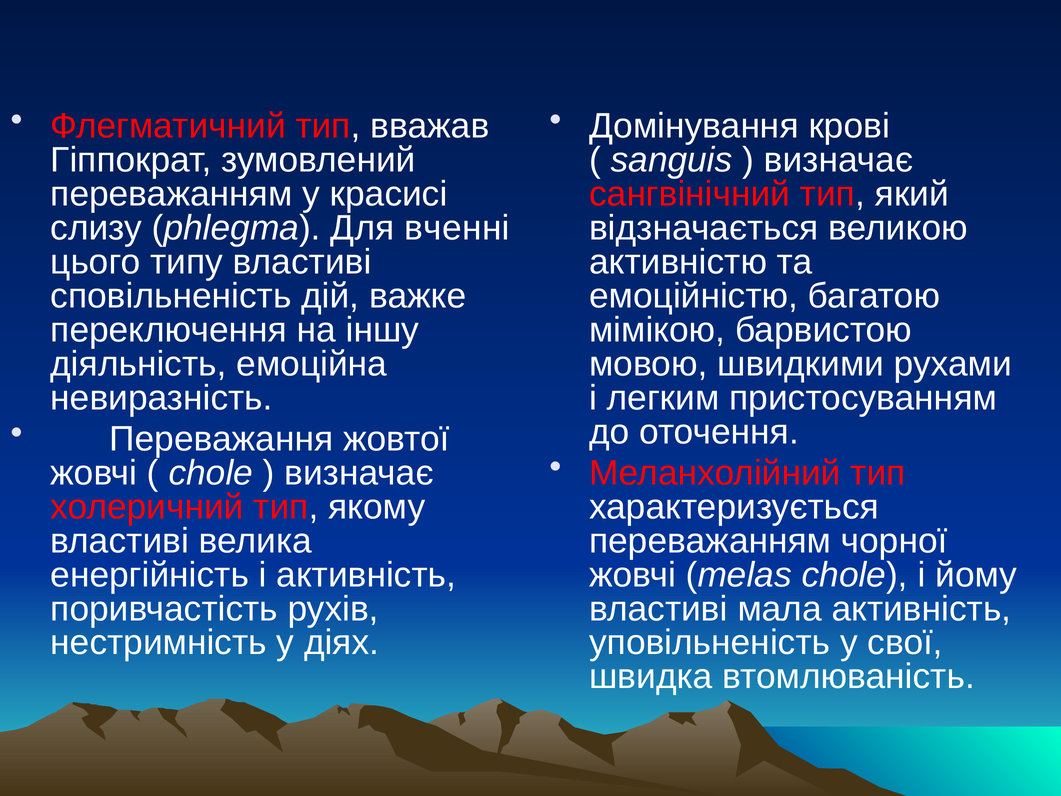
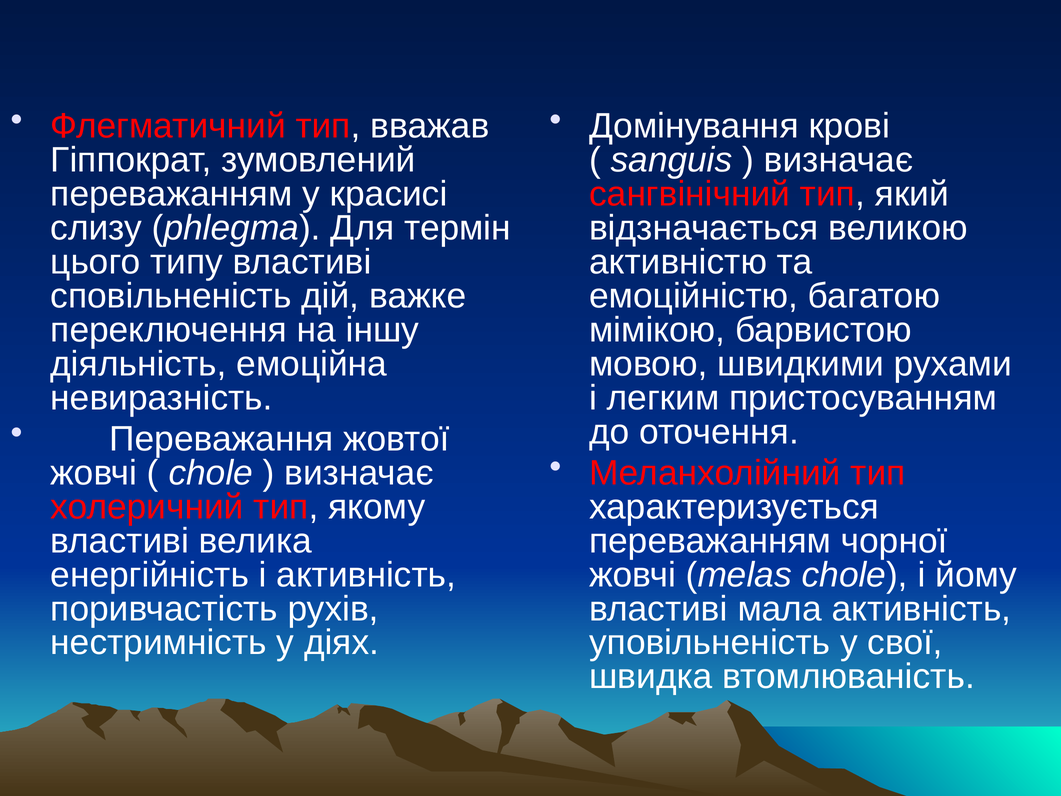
вченні: вченні -> термін (457, 228)
